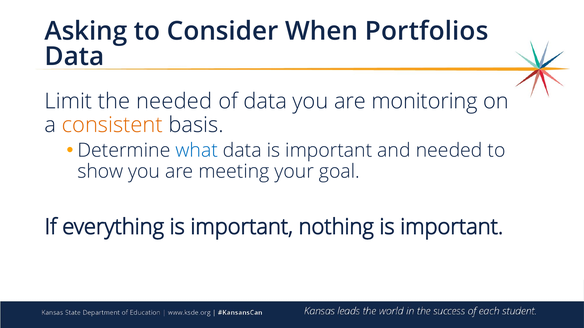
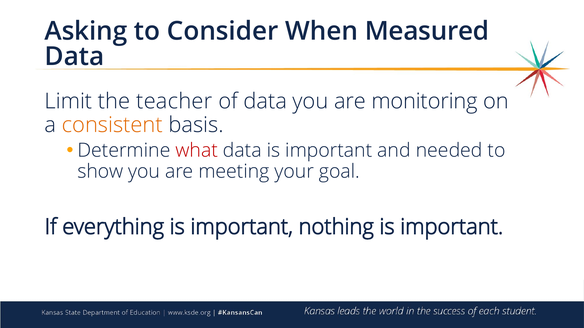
Portfolios: Portfolios -> Measured (427, 31)
the needed: needed -> teacher (174, 101)
what colour: blue -> red (197, 151)
